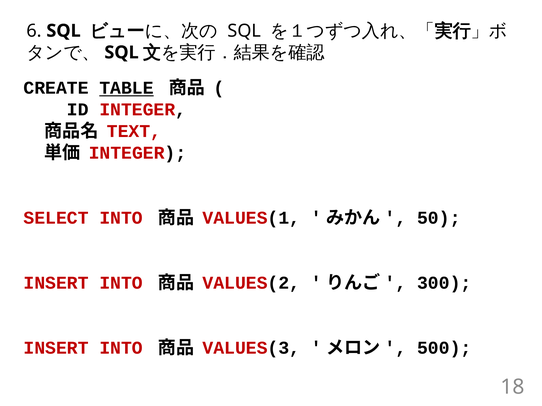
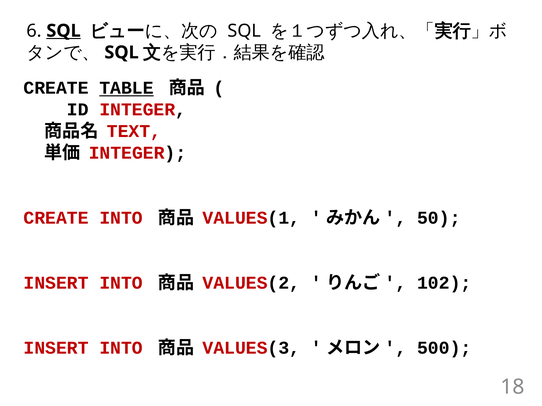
SQL underline: none -> present (64, 31)
SELECT: SELECT -> CREATE (56, 218)
300: 300 -> 102 (444, 283)
